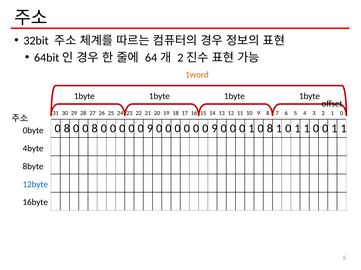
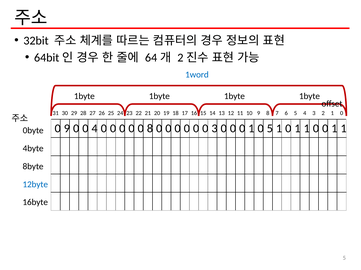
1word colour: orange -> blue (197, 75)
8: 8 -> 9 (67, 129)
8: 8 -> 4 (95, 129)
9: 9 -> 8 (150, 129)
9: 9 -> 3 (215, 129)
1 0 8: 8 -> 5 (270, 129)
